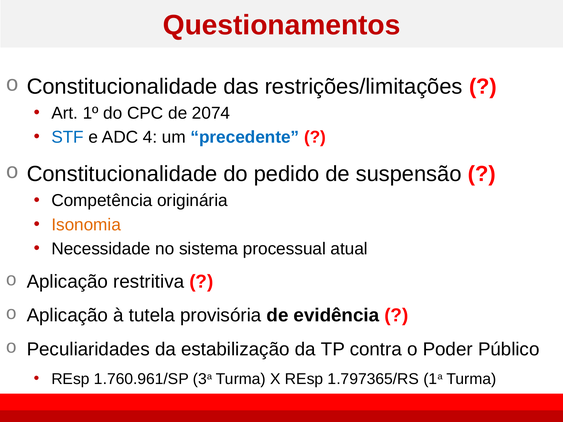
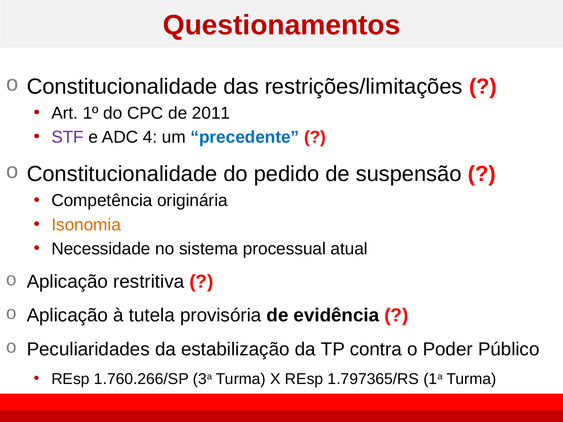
2074: 2074 -> 2011 (211, 113)
STF colour: blue -> purple (68, 137)
1.760.961/SP: 1.760.961/SP -> 1.760.266/SP (141, 379)
